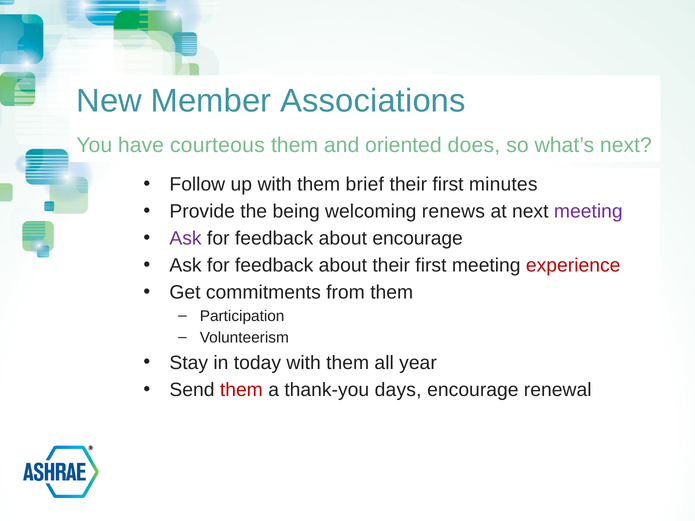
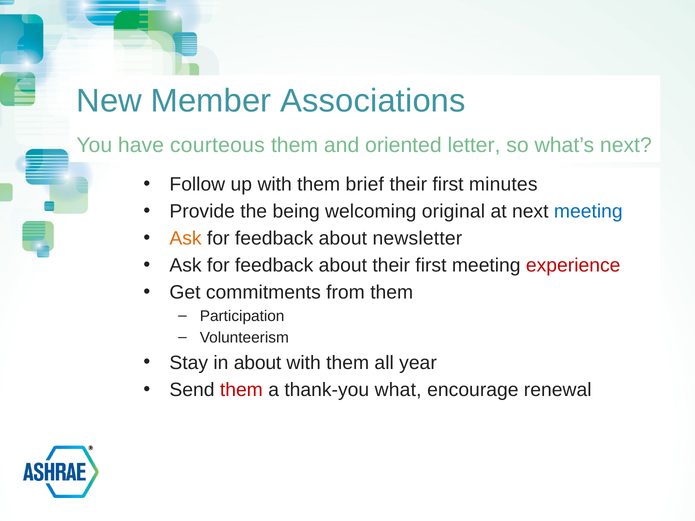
does: does -> letter (474, 145)
renews: renews -> original (453, 211)
meeting colour: purple -> blue (588, 211)
Ask colour: purple -> orange (186, 239)
about encourage: encourage -> newsletter (417, 239)
in today: today -> about (258, 363)
days: days -> what (398, 390)
